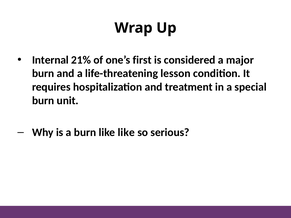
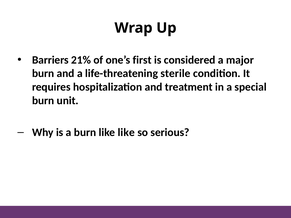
Internal: Internal -> Barriers (50, 60)
lesson: lesson -> sterile (175, 74)
